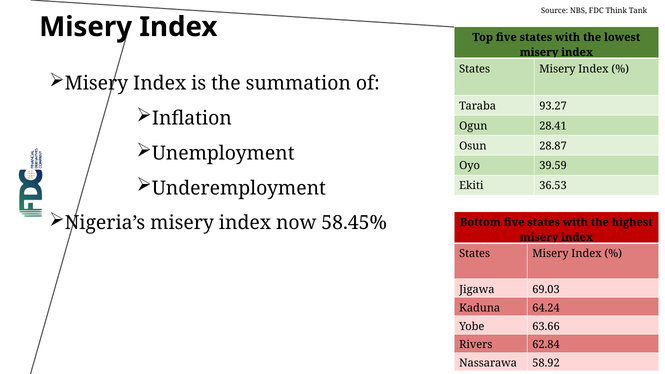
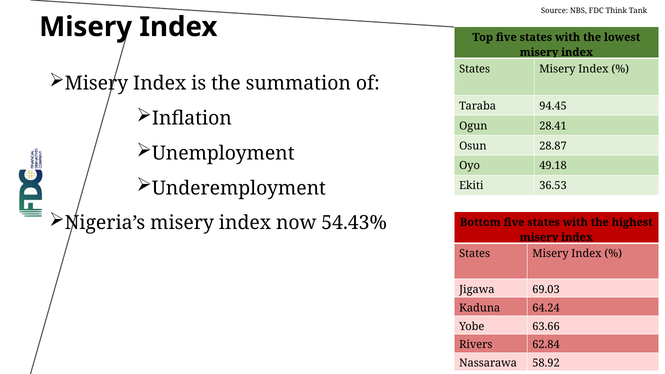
93.27: 93.27 -> 94.45 (553, 106)
39.59: 39.59 -> 49.18 (553, 166)
58.45%: 58.45% -> 54.43% (354, 223)
